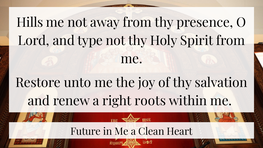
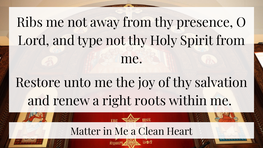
Hills: Hills -> Ribs (30, 23)
Future: Future -> Matter (86, 132)
